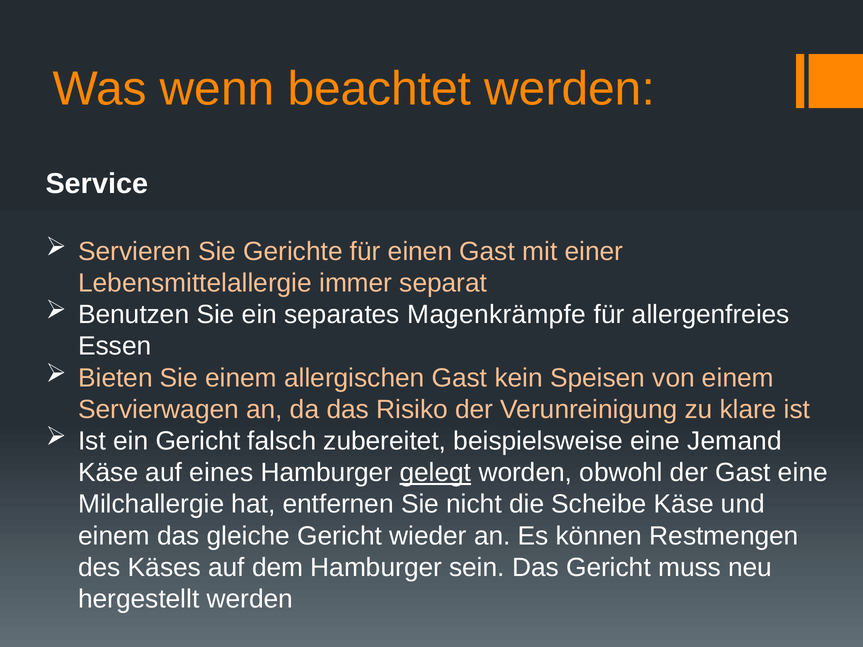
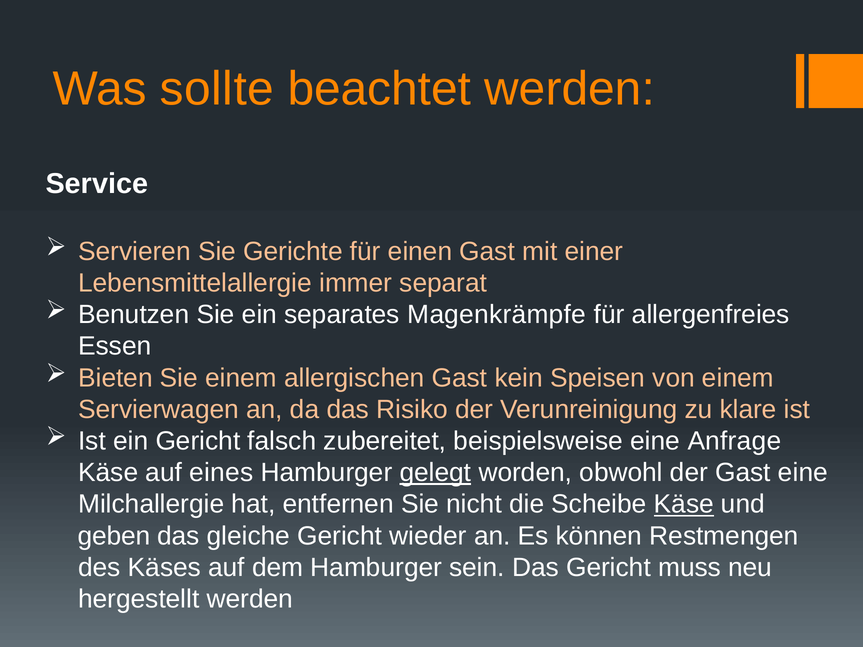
wenn: wenn -> sollte (217, 89)
Jemand: Jemand -> Anfrage (735, 441)
Käse underline: none -> present (684, 504)
einem: einem -> geben (114, 536)
